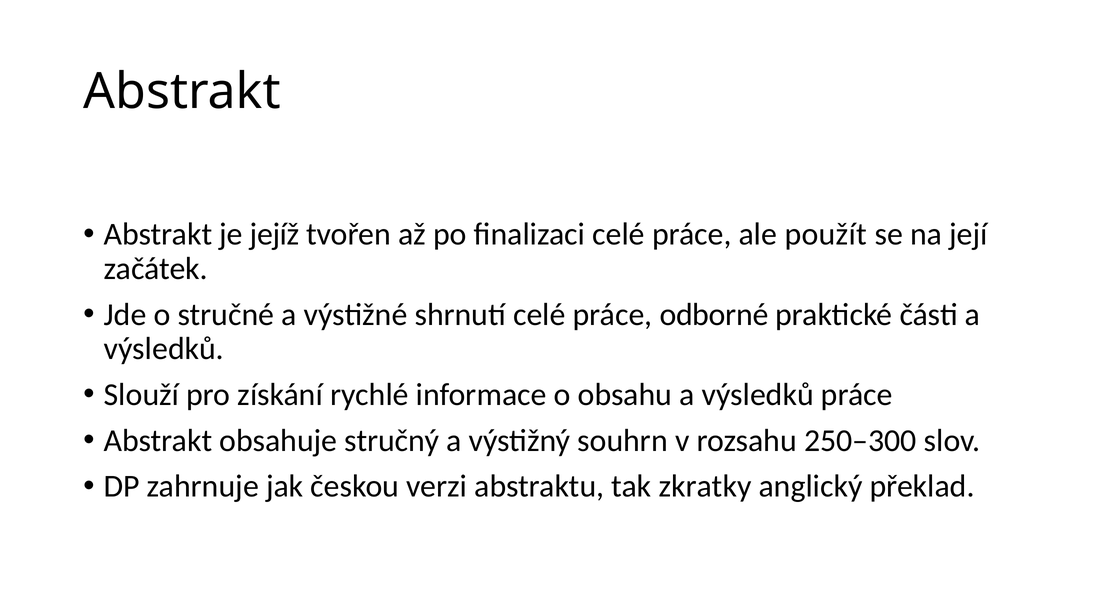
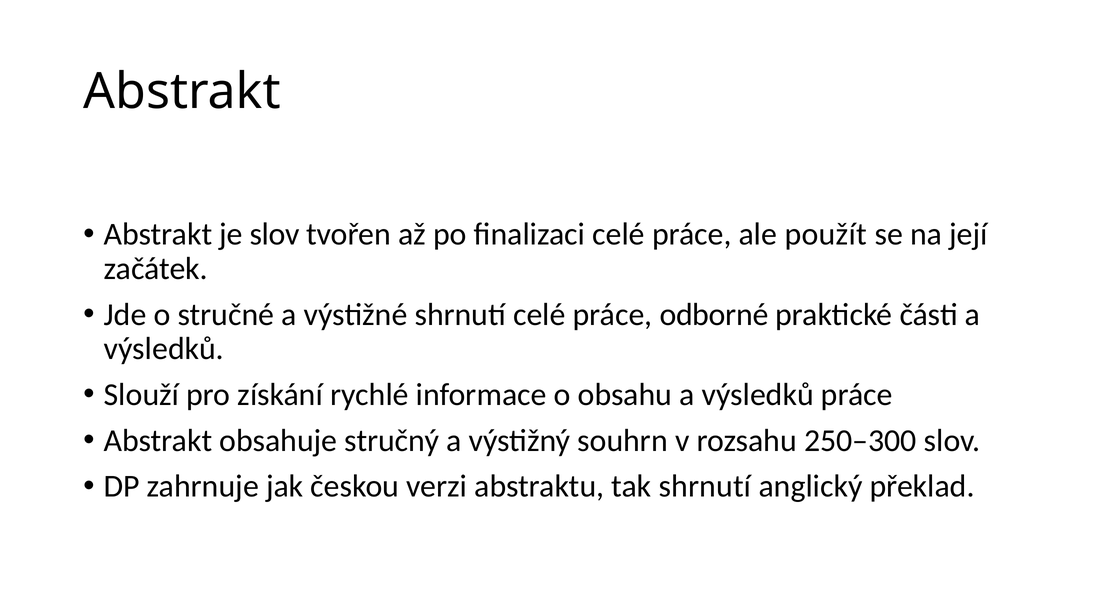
je jejíž: jejíž -> slov (275, 234)
tak zkratky: zkratky -> shrnutí (705, 486)
